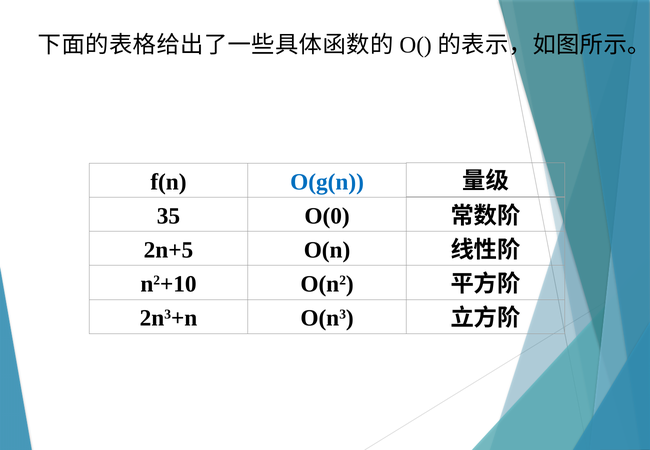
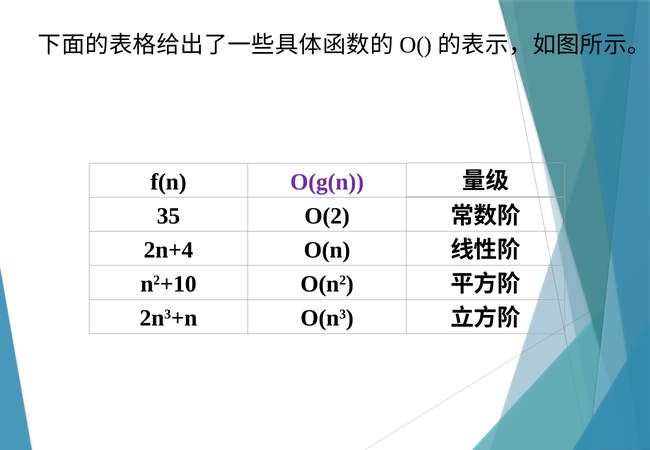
O(g(n colour: blue -> purple (327, 182)
O(0: O(0 -> O(2 (327, 216)
2n+5: 2n+5 -> 2n+4 (168, 250)
